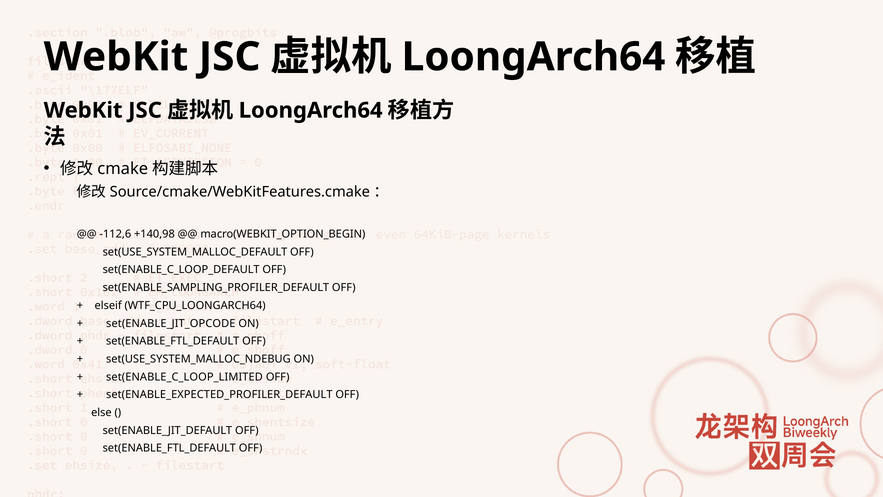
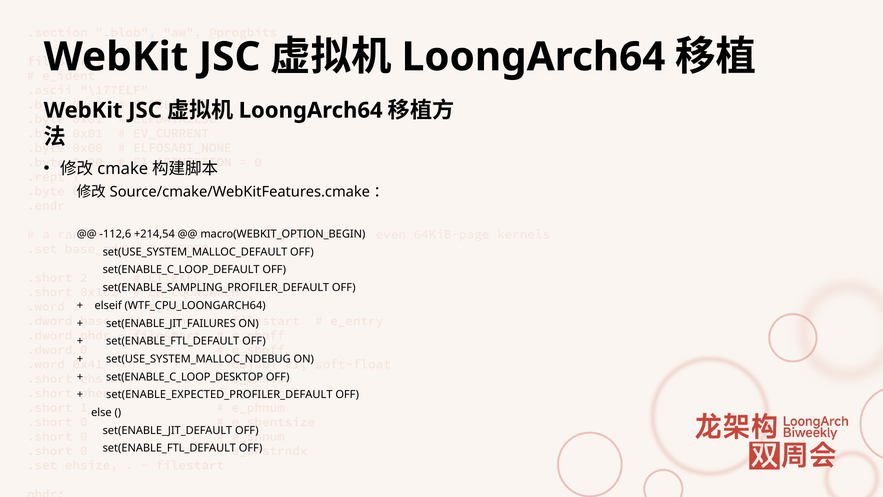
+140,98: +140,98 -> +214,54 (154, 234)
set(ENABLE_JIT_OPCODE: set(ENABLE_JIT_OPCODE -> set(ENABLE_JIT_FAILURES (171, 323)
set(ENABLE_C_LOOP_LIMITED: set(ENABLE_C_LOOP_LIMITED -> set(ENABLE_C_LOOP_DESKTOP (185, 377)
